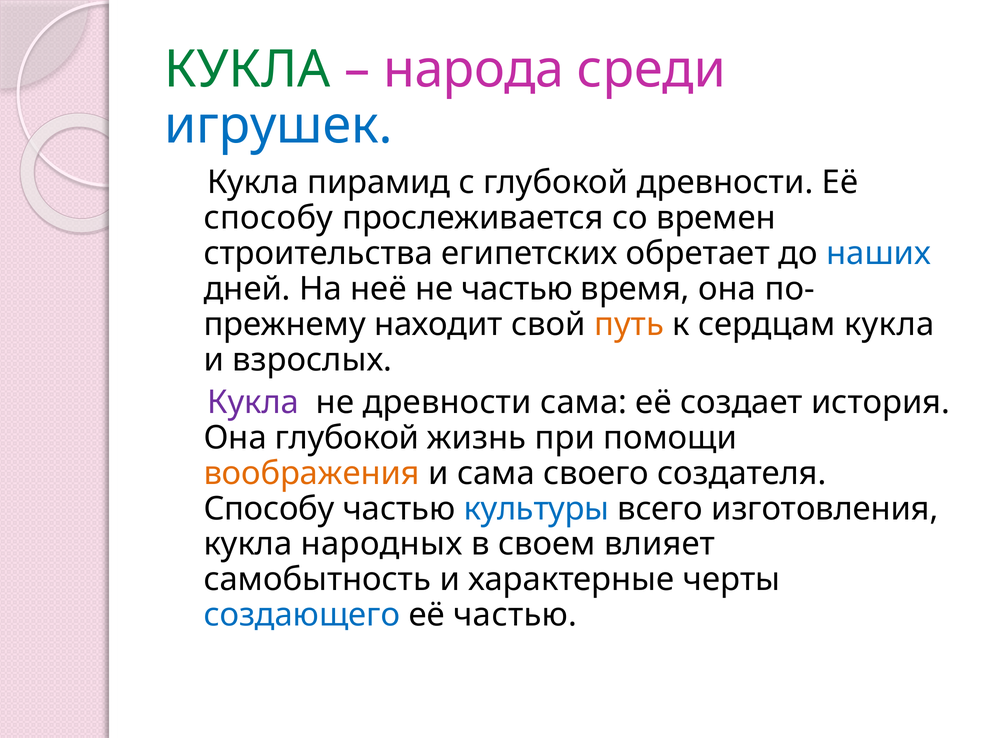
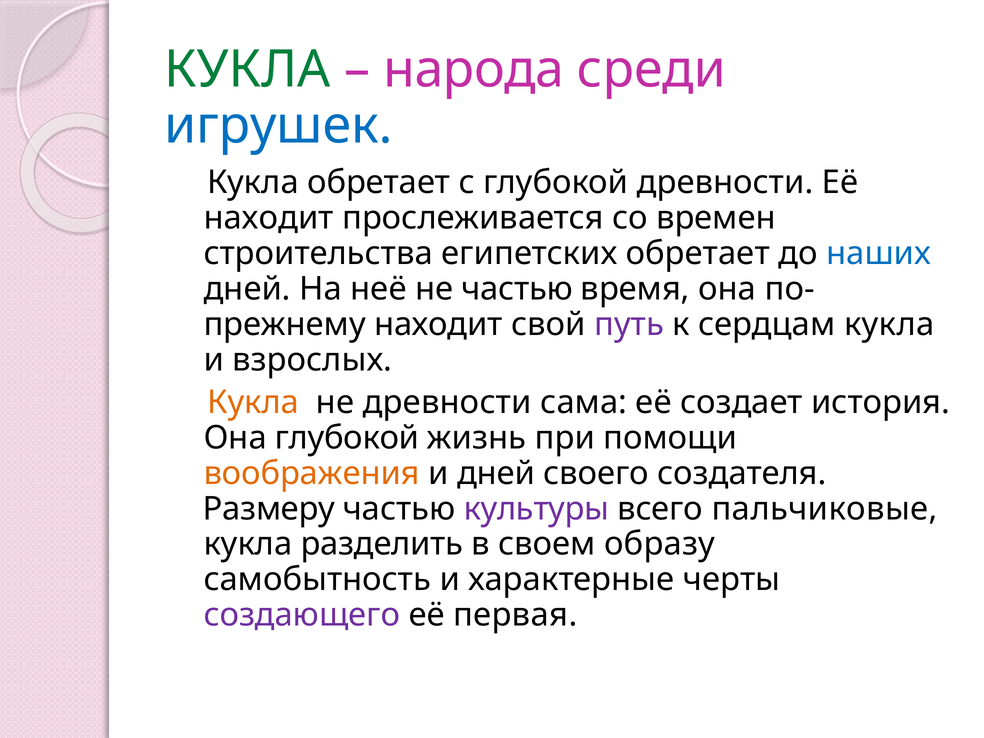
Кукла пирамид: пирамид -> обретает (379, 183)
способу: способу -> находит (269, 218)
путь colour: orange -> purple (629, 324)
Кукла colour: purple -> orange (253, 402)
и сама: сама -> дней (496, 473)
Способу: Способу -> Размеру (269, 509)
культуры colour: blue -> purple (536, 509)
изготовления: изготовления -> пальчиковые (825, 509)
народных: народных -> разделить (382, 544)
влияет: влияет -> образу (660, 544)
создающего colour: blue -> purple (302, 615)
её частью: частью -> первая (515, 615)
